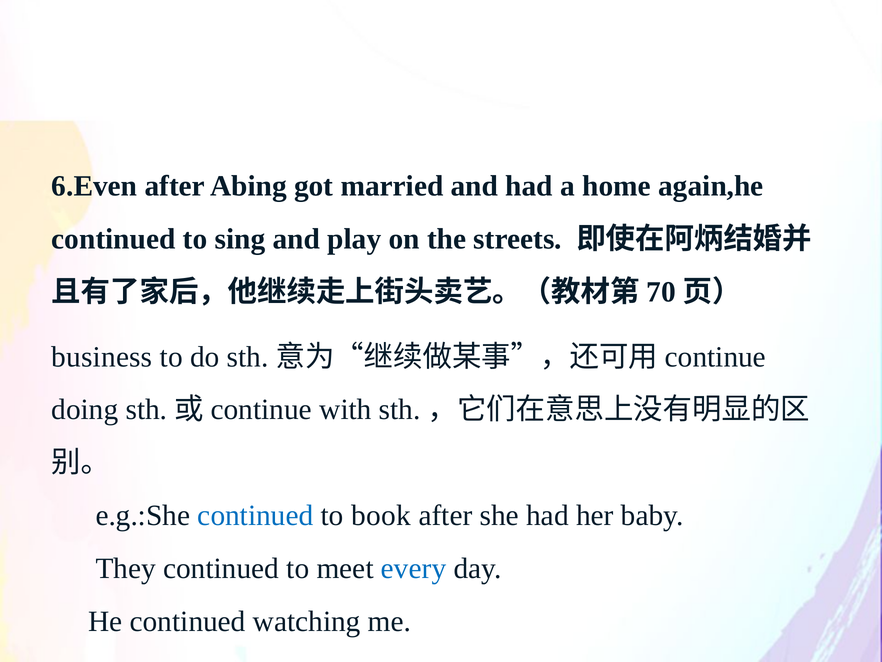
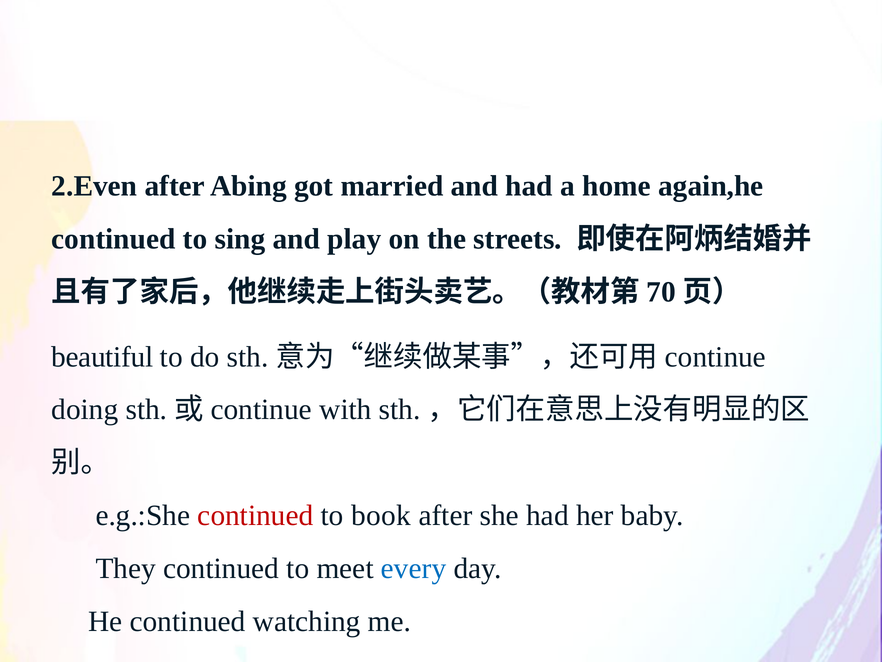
6.Even: 6.Even -> 2.Even (94, 186)
business: business -> beautiful (102, 357)
continued colour: blue -> red (255, 515)
